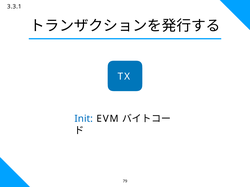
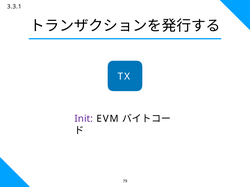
Init colour: blue -> purple (84, 119)
